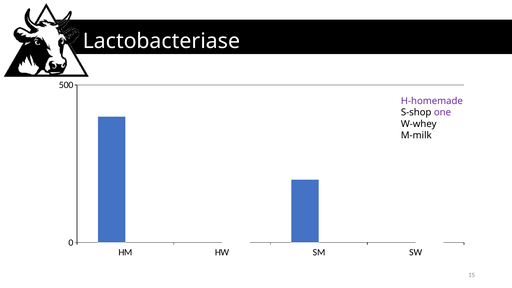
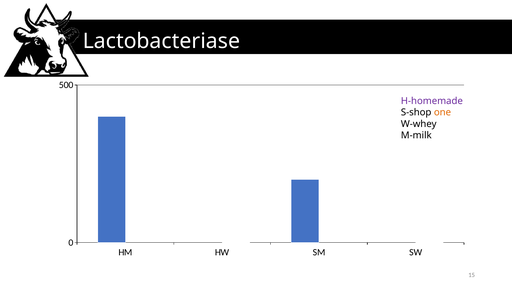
one colour: purple -> orange (442, 112)
